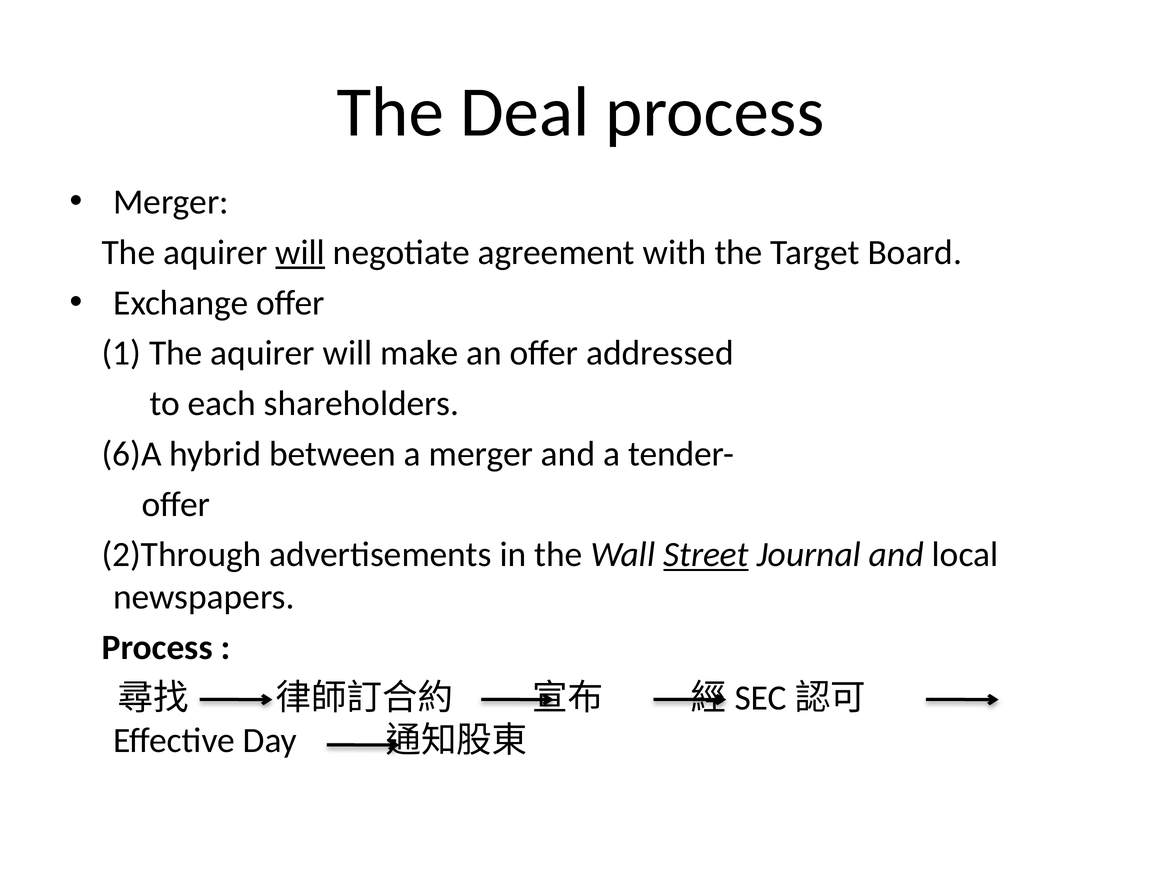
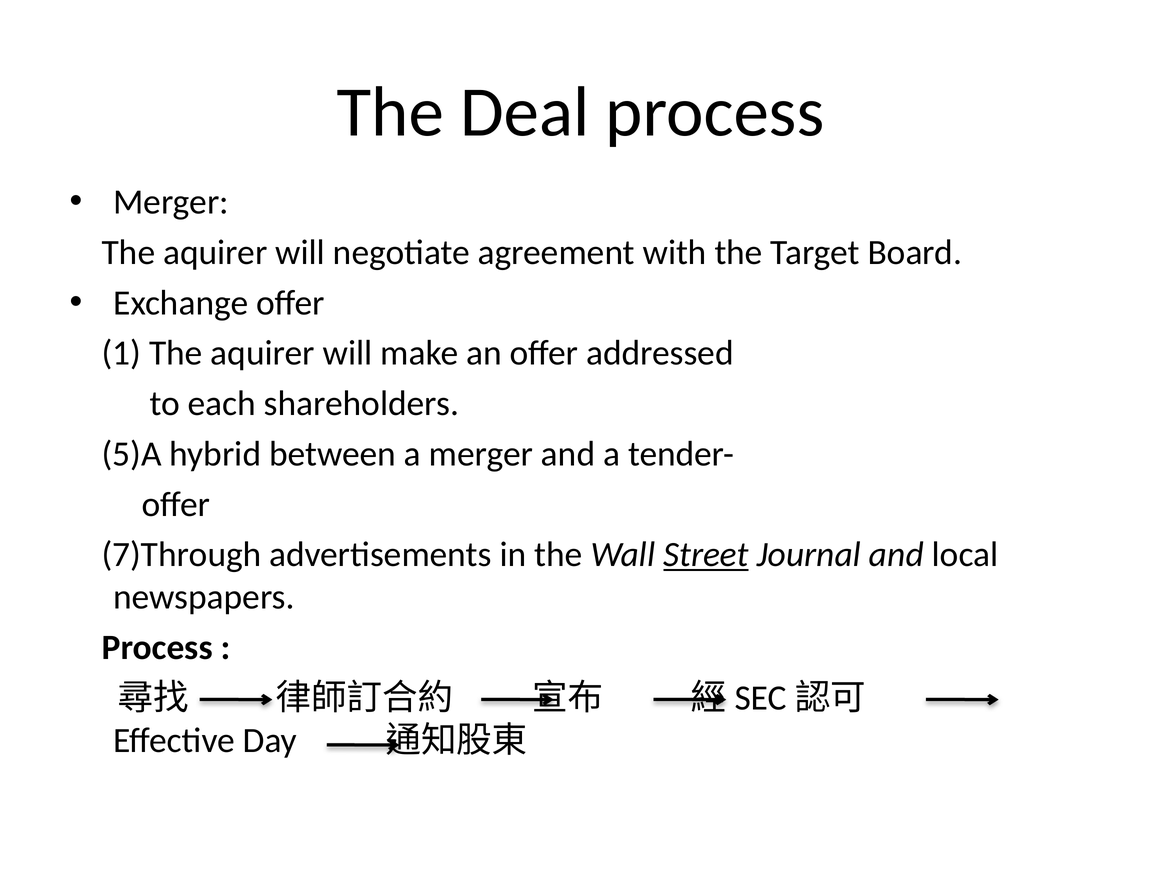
will underline: present -> none (300, 252)
6)A: 6)A -> 5)A (132, 454)
2)Through: 2)Through -> 7)Through (181, 554)
